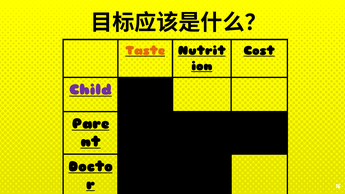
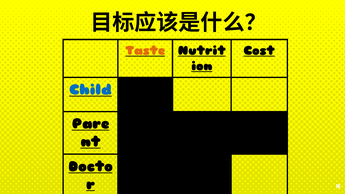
Child colour: purple -> blue (91, 90)
